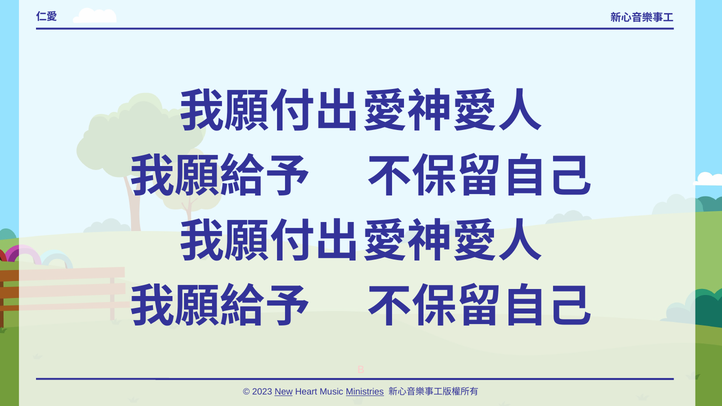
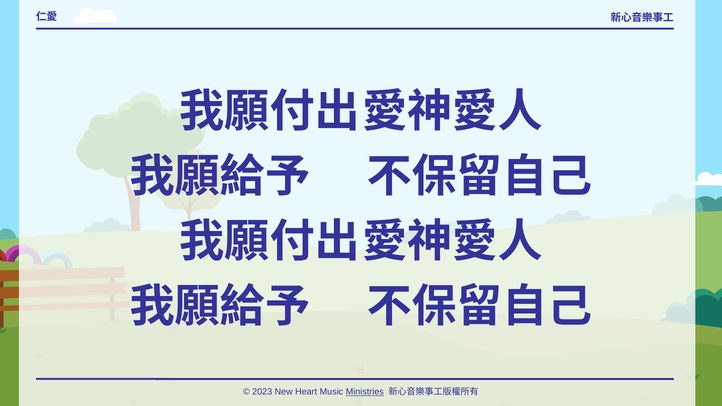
New underline: present -> none (284, 392)
